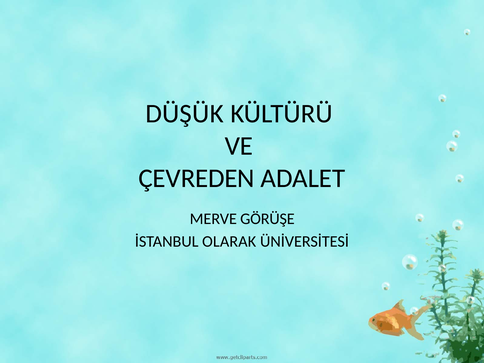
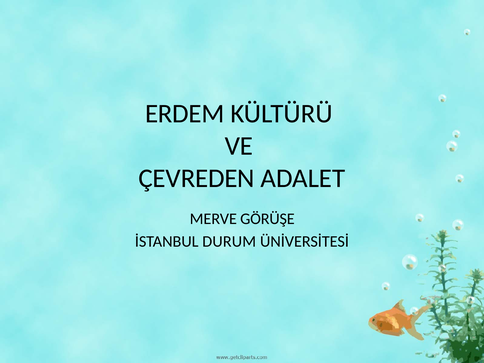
DÜŞÜK: DÜŞÜK -> ERDEM (185, 114)
OLARAK: OLARAK -> DURUM (229, 242)
